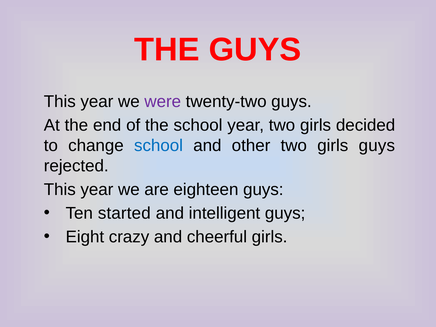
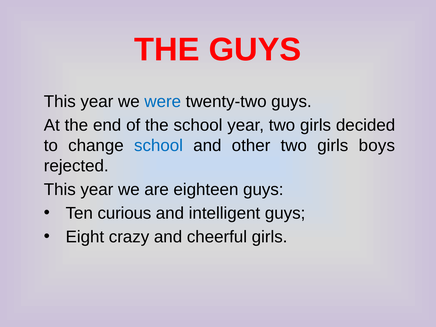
were colour: purple -> blue (163, 101)
girls guys: guys -> boys (377, 145)
started: started -> curious (124, 213)
